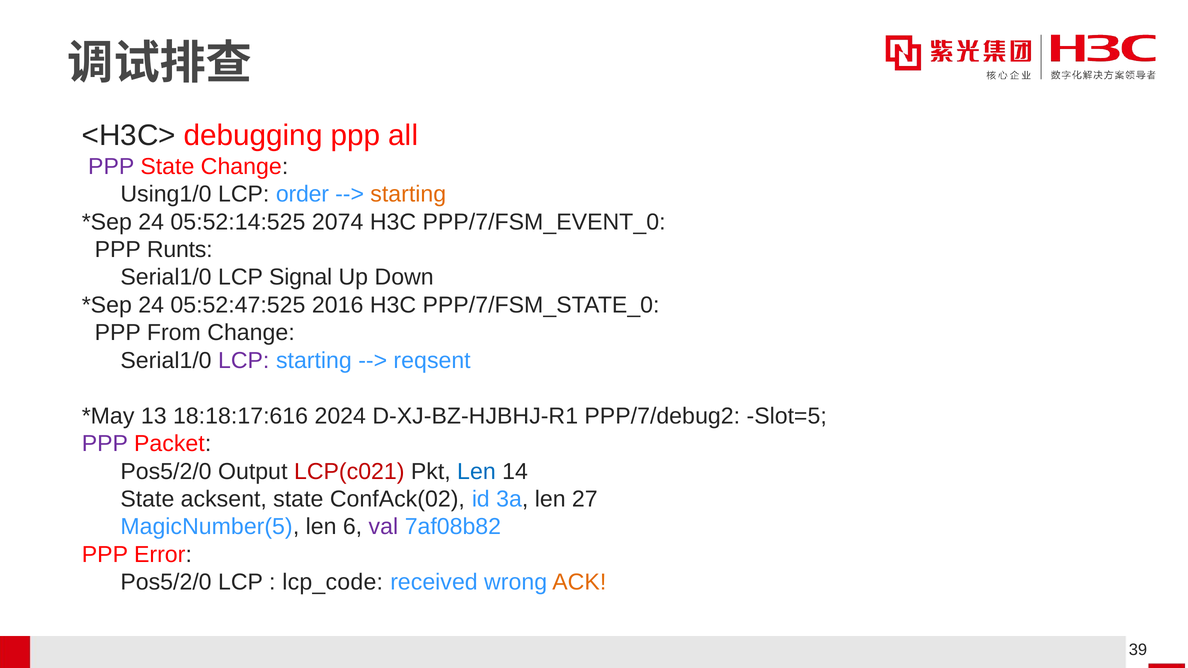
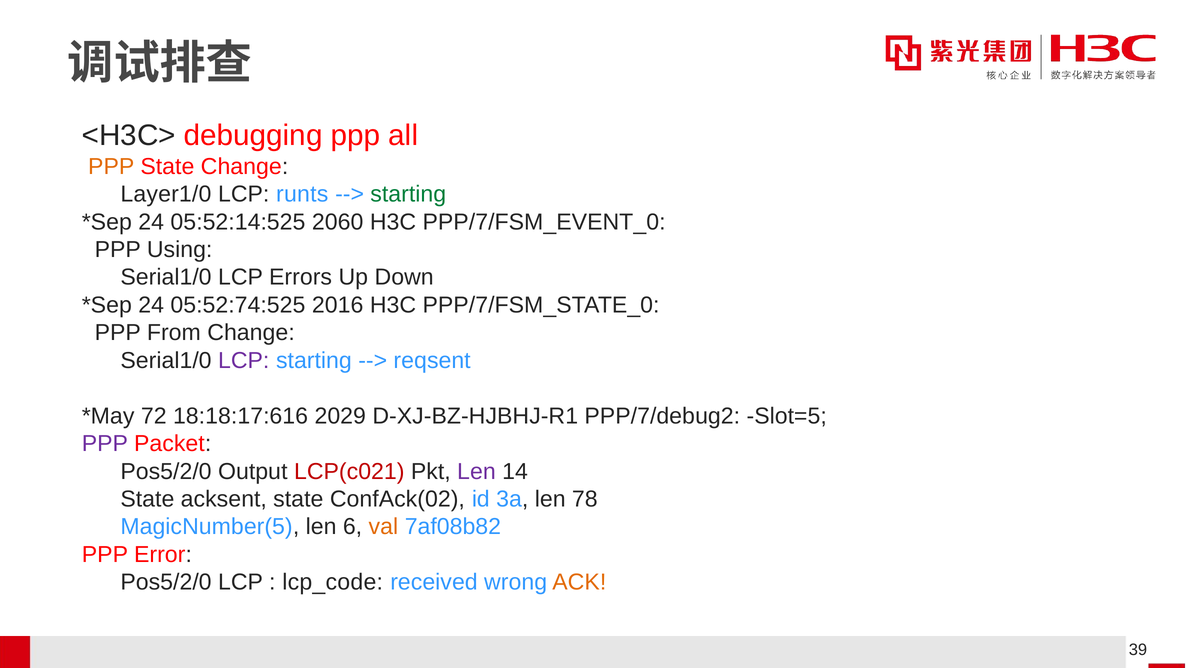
PPP colour: purple -> orange (111, 167)
Using1/0: Using1/0 -> Layer1/0 (166, 194)
order: order -> runts (302, 194)
starting colour: orange -> green (408, 194)
2074: 2074 -> 2060 (338, 222)
Runts: Runts -> Using (180, 250)
Signal: Signal -> Errors (301, 277)
05:52:47:525: 05:52:47:525 -> 05:52:74:525 (238, 305)
13: 13 -> 72 (154, 416)
2024: 2024 -> 2029 (340, 416)
Len colour: blue -> purple (476, 472)
27: 27 -> 78 (585, 499)
val colour: purple -> orange (383, 527)
